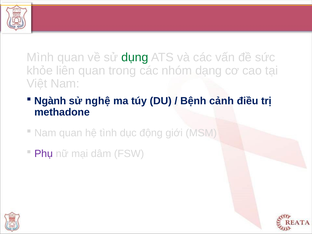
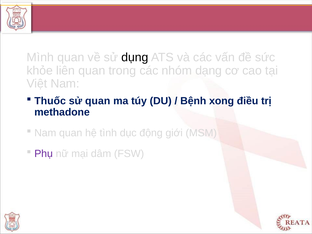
dụng colour: green -> black (135, 57)
Ngành: Ngành -> Thuốc (50, 101)
sử nghệ: nghệ -> quan (98, 101)
cảnh: cảnh -> xong (222, 101)
